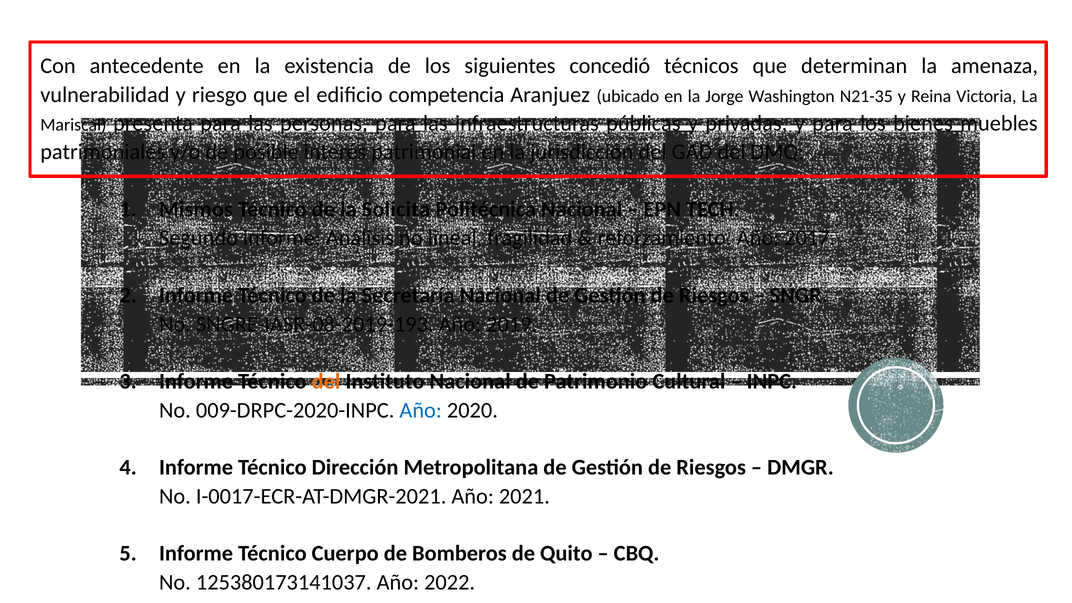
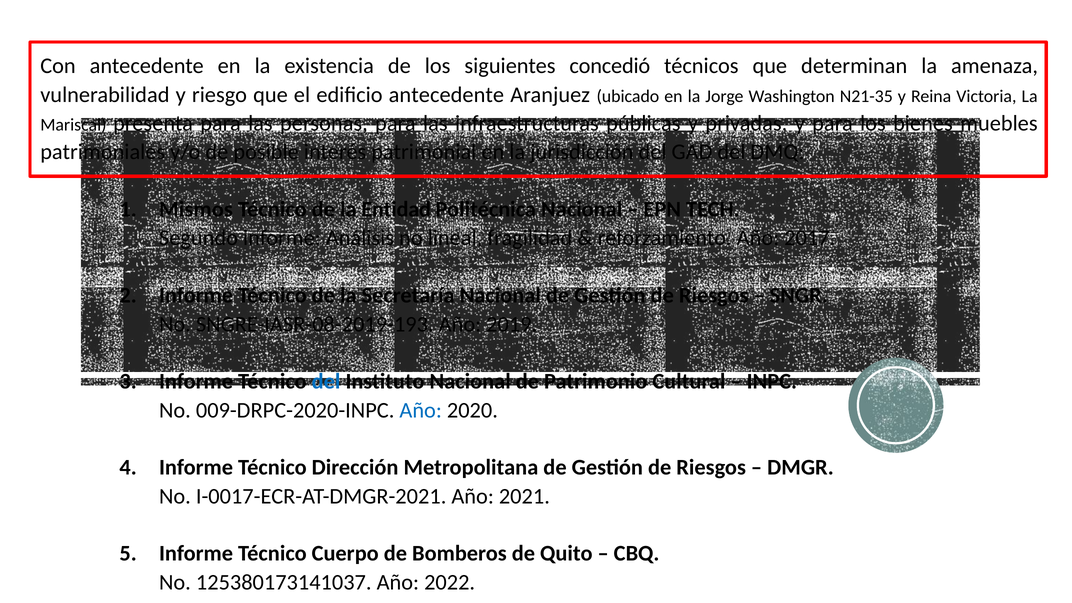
edificio competencia: competencia -> antecedente (446, 95)
Solicita: Solicita -> Entidad (396, 209)
del colour: orange -> blue (326, 381)
